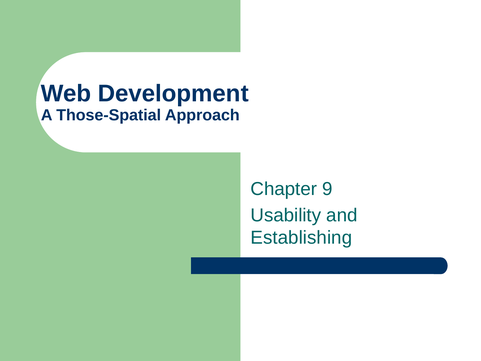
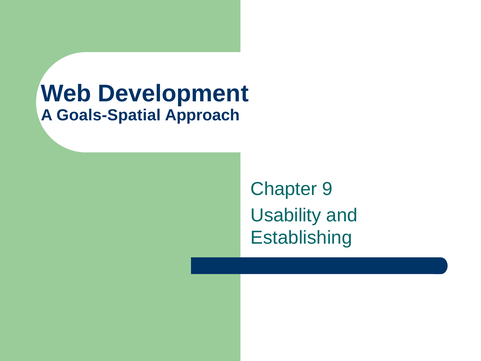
Those-Spatial: Those-Spatial -> Goals-Spatial (109, 115)
